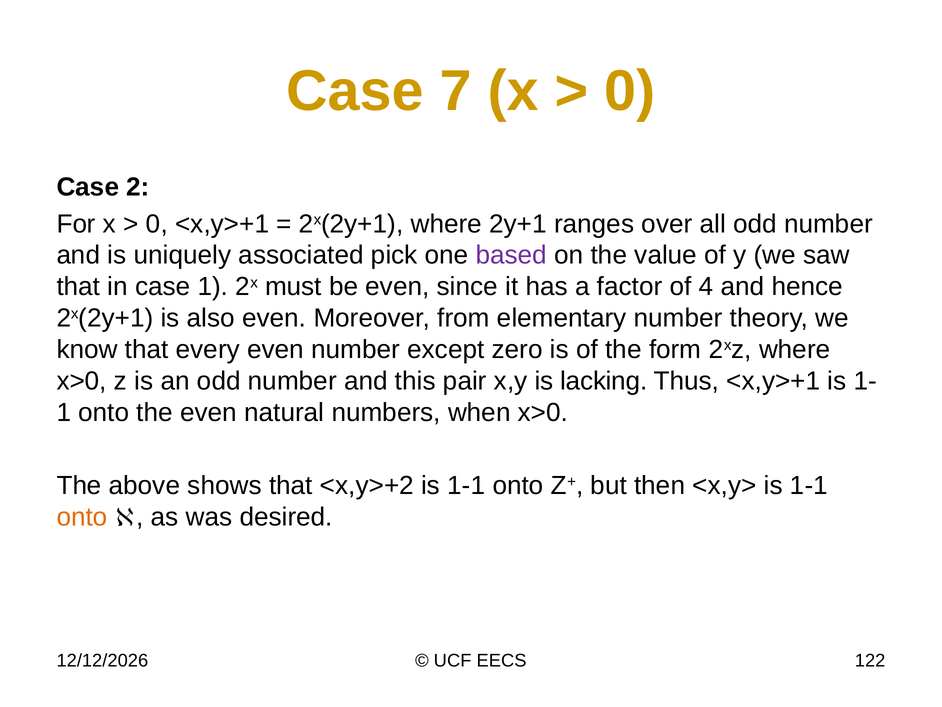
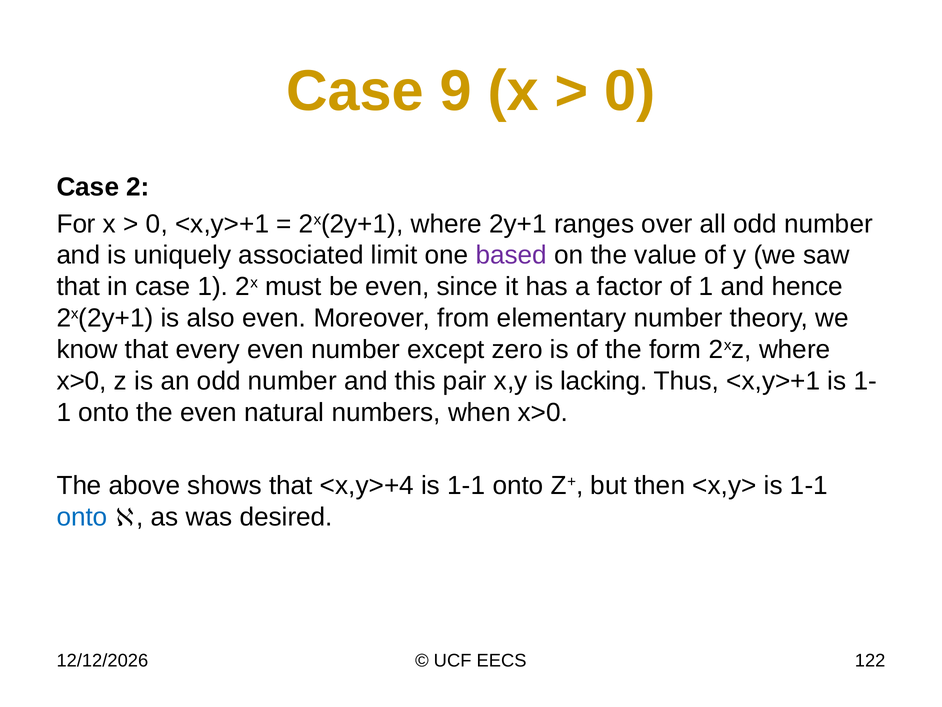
7: 7 -> 9 (456, 91)
pick: pick -> limit (394, 255)
of 4: 4 -> 1 (706, 287)
<x,y>+2: <x,y>+2 -> <x,y>+4 (367, 486)
onto colour: orange -> blue (82, 517)
